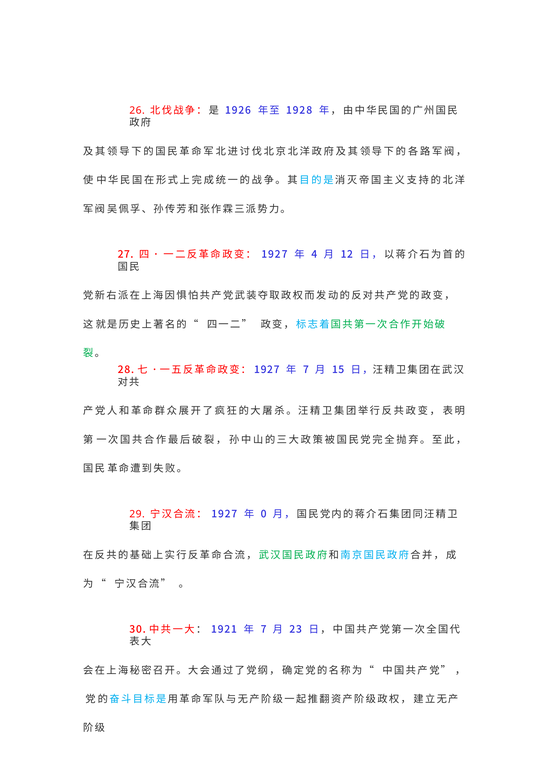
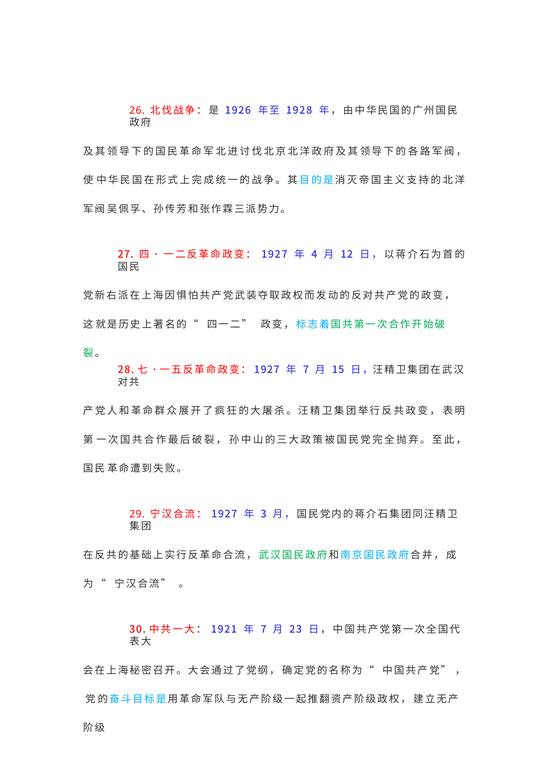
0: 0 -> 3 (264, 514)
